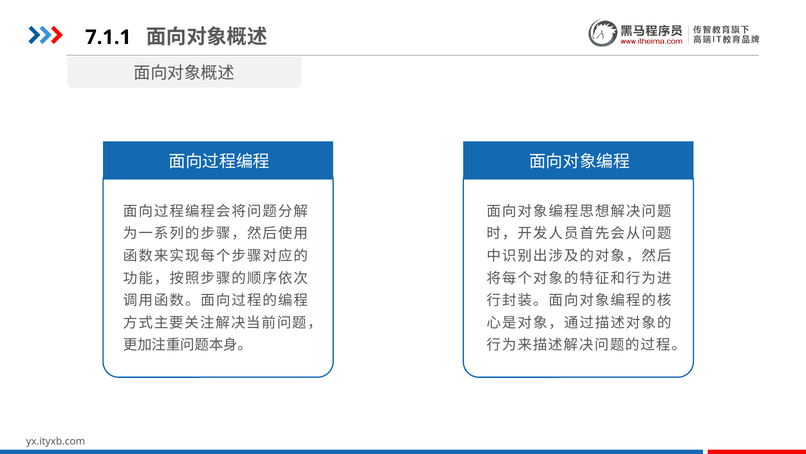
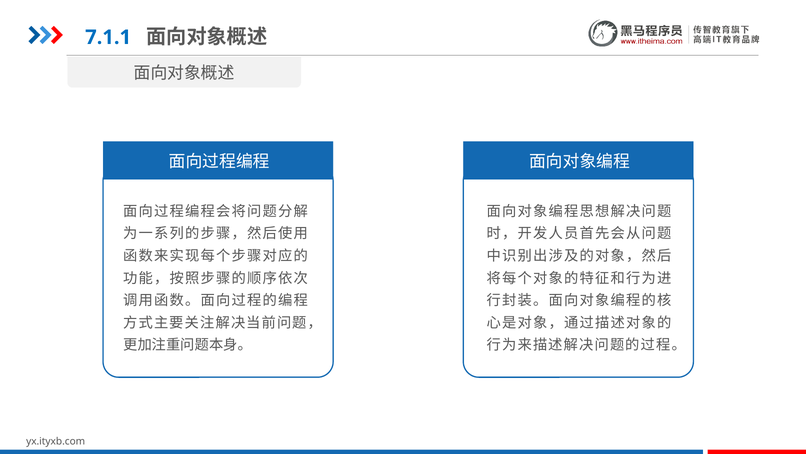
7.1.1 colour: black -> blue (108, 37)
